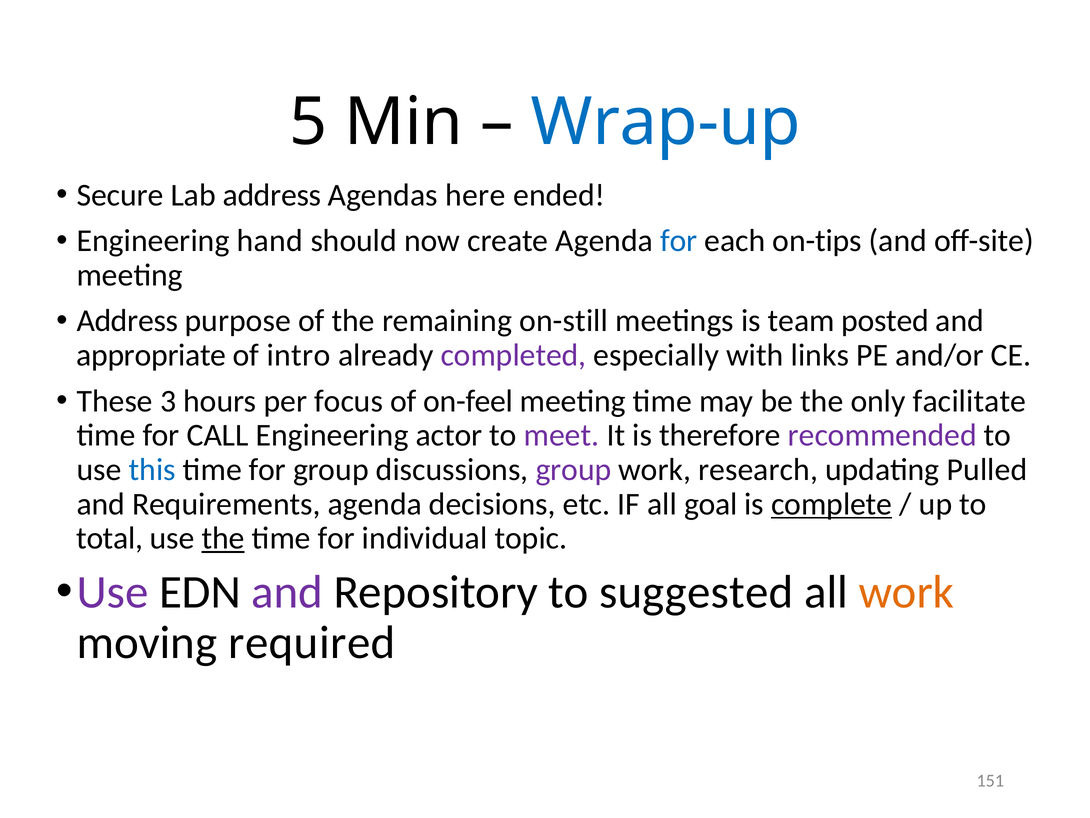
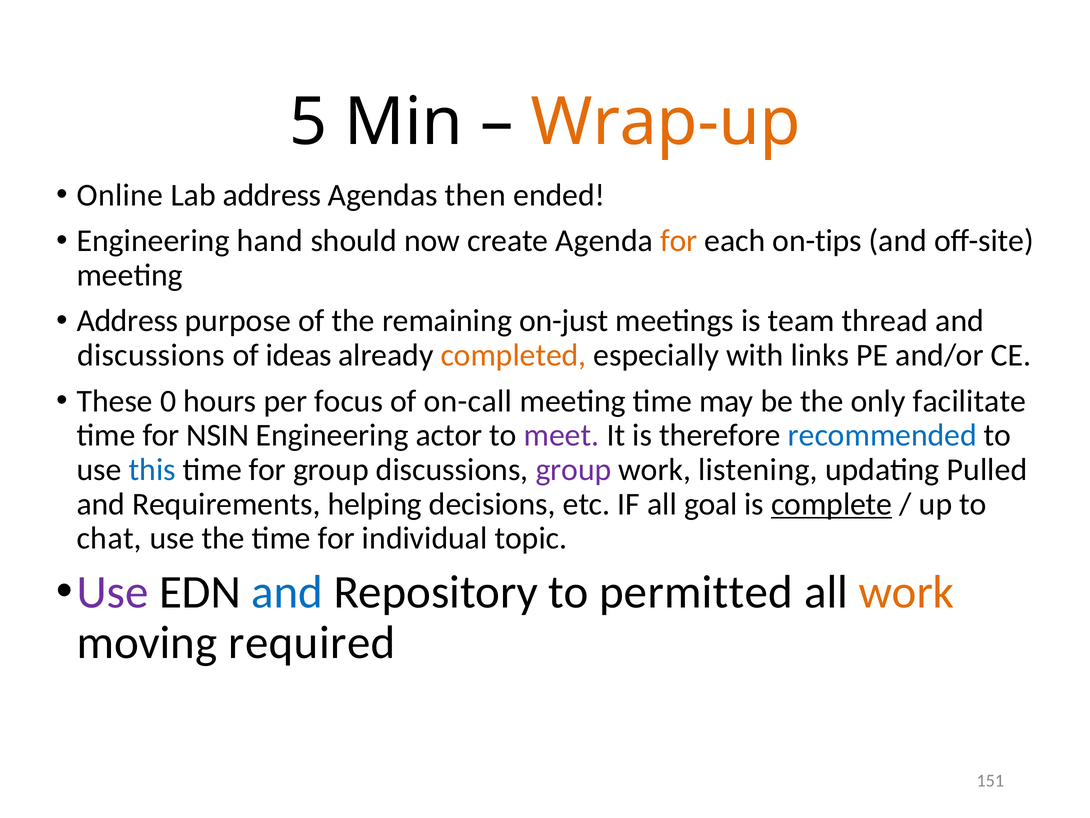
Wrap-up colour: blue -> orange (666, 122)
Secure: Secure -> Online (120, 195)
here: here -> then (475, 195)
for colour: blue -> orange (679, 241)
on-still: on-still -> on-just (564, 321)
posted: posted -> thread (885, 321)
appropriate: appropriate -> discussions (151, 355)
intro: intro -> ideas (299, 355)
completed colour: purple -> orange (513, 355)
3: 3 -> 0 (168, 401)
on-feel: on-feel -> on-call (468, 401)
CALL: CALL -> NSIN (218, 435)
recommended colour: purple -> blue (882, 435)
research: research -> listening (758, 469)
Requirements agenda: agenda -> helping (375, 504)
total: total -> chat (109, 538)
the underline: present -> none (223, 538)
and colour: purple -> blue (287, 592)
suggested: suggested -> permitted (696, 592)
